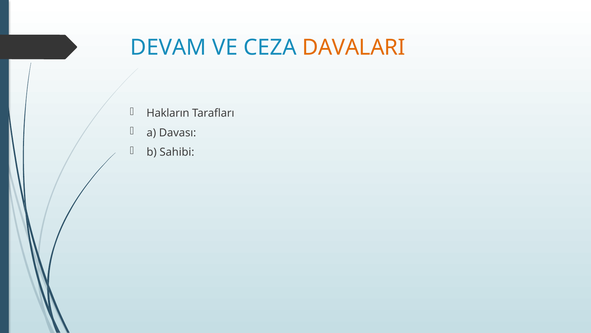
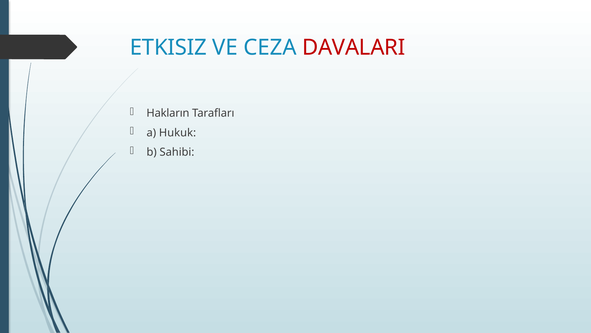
DEVAM: DEVAM -> ETKISIZ (168, 47)
DAVALARI colour: orange -> red (354, 47)
Davası: Davası -> Hukuk (178, 133)
